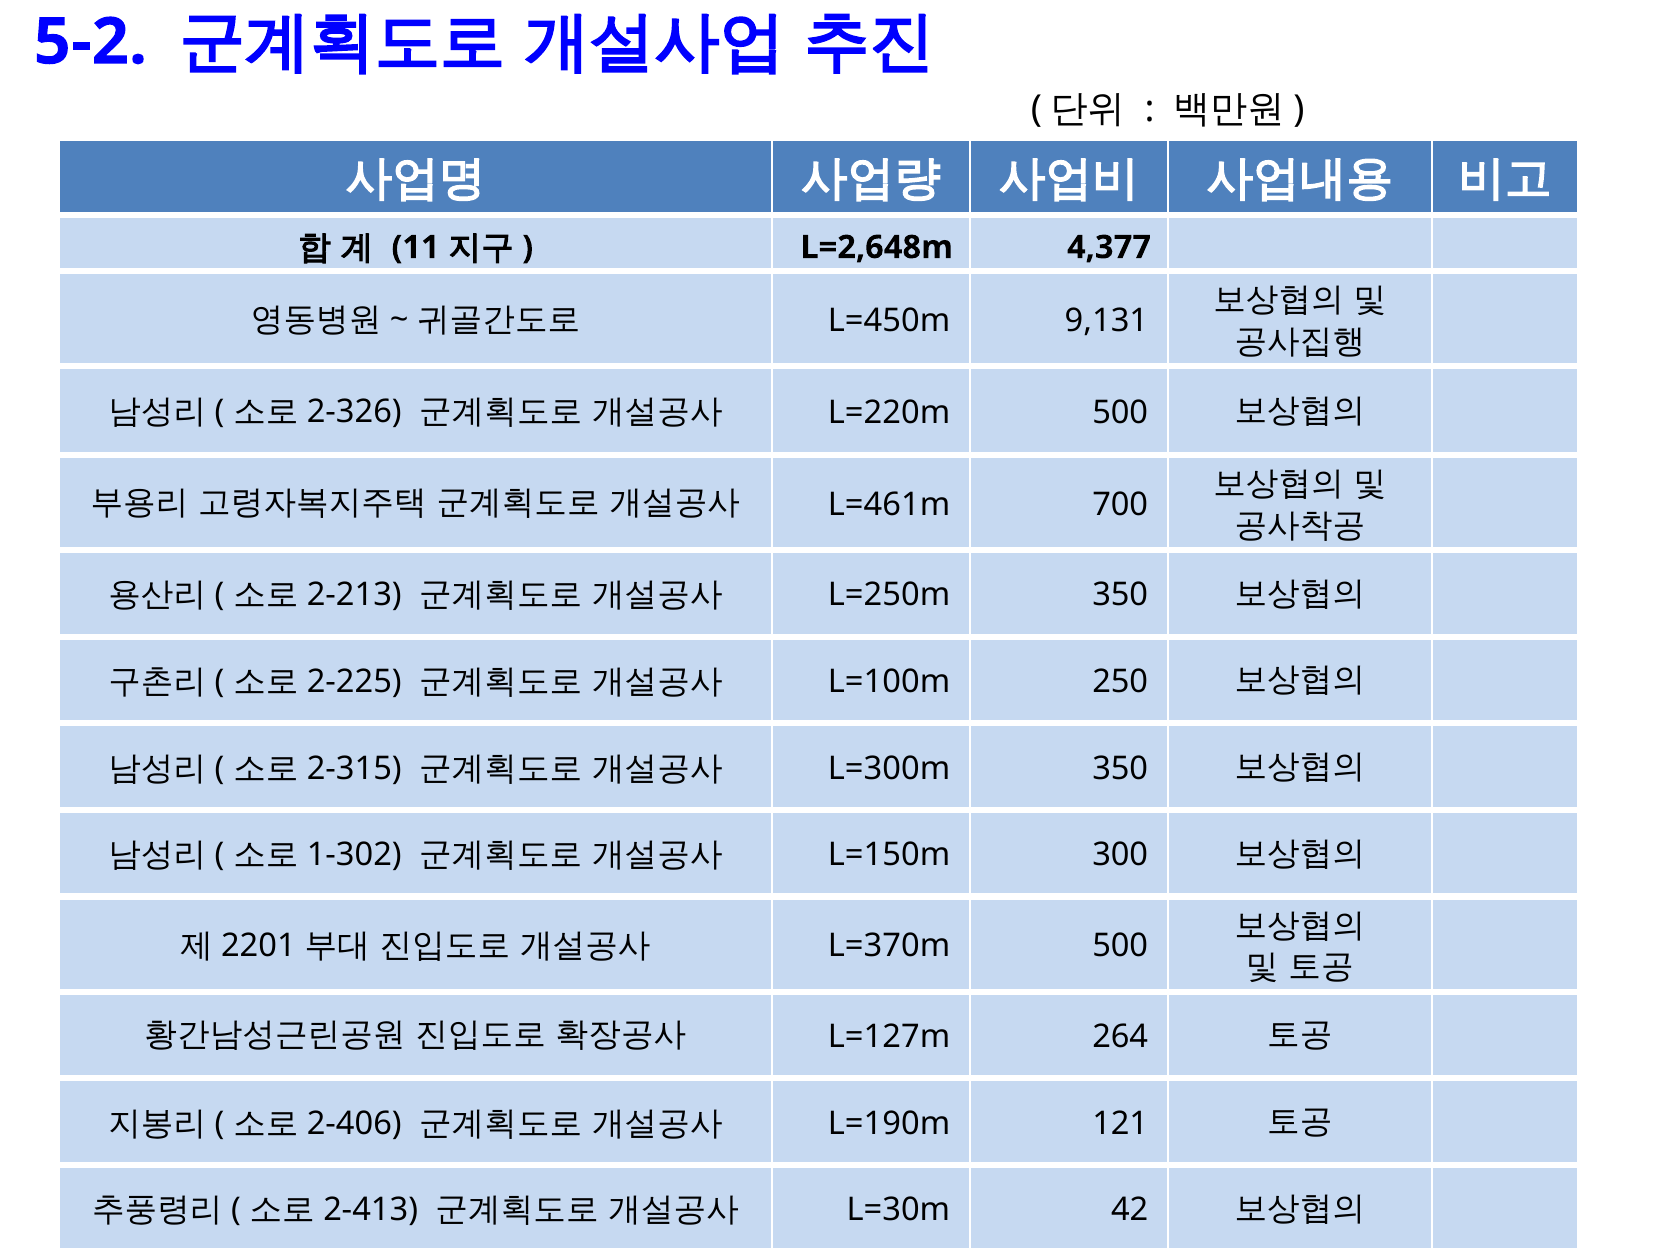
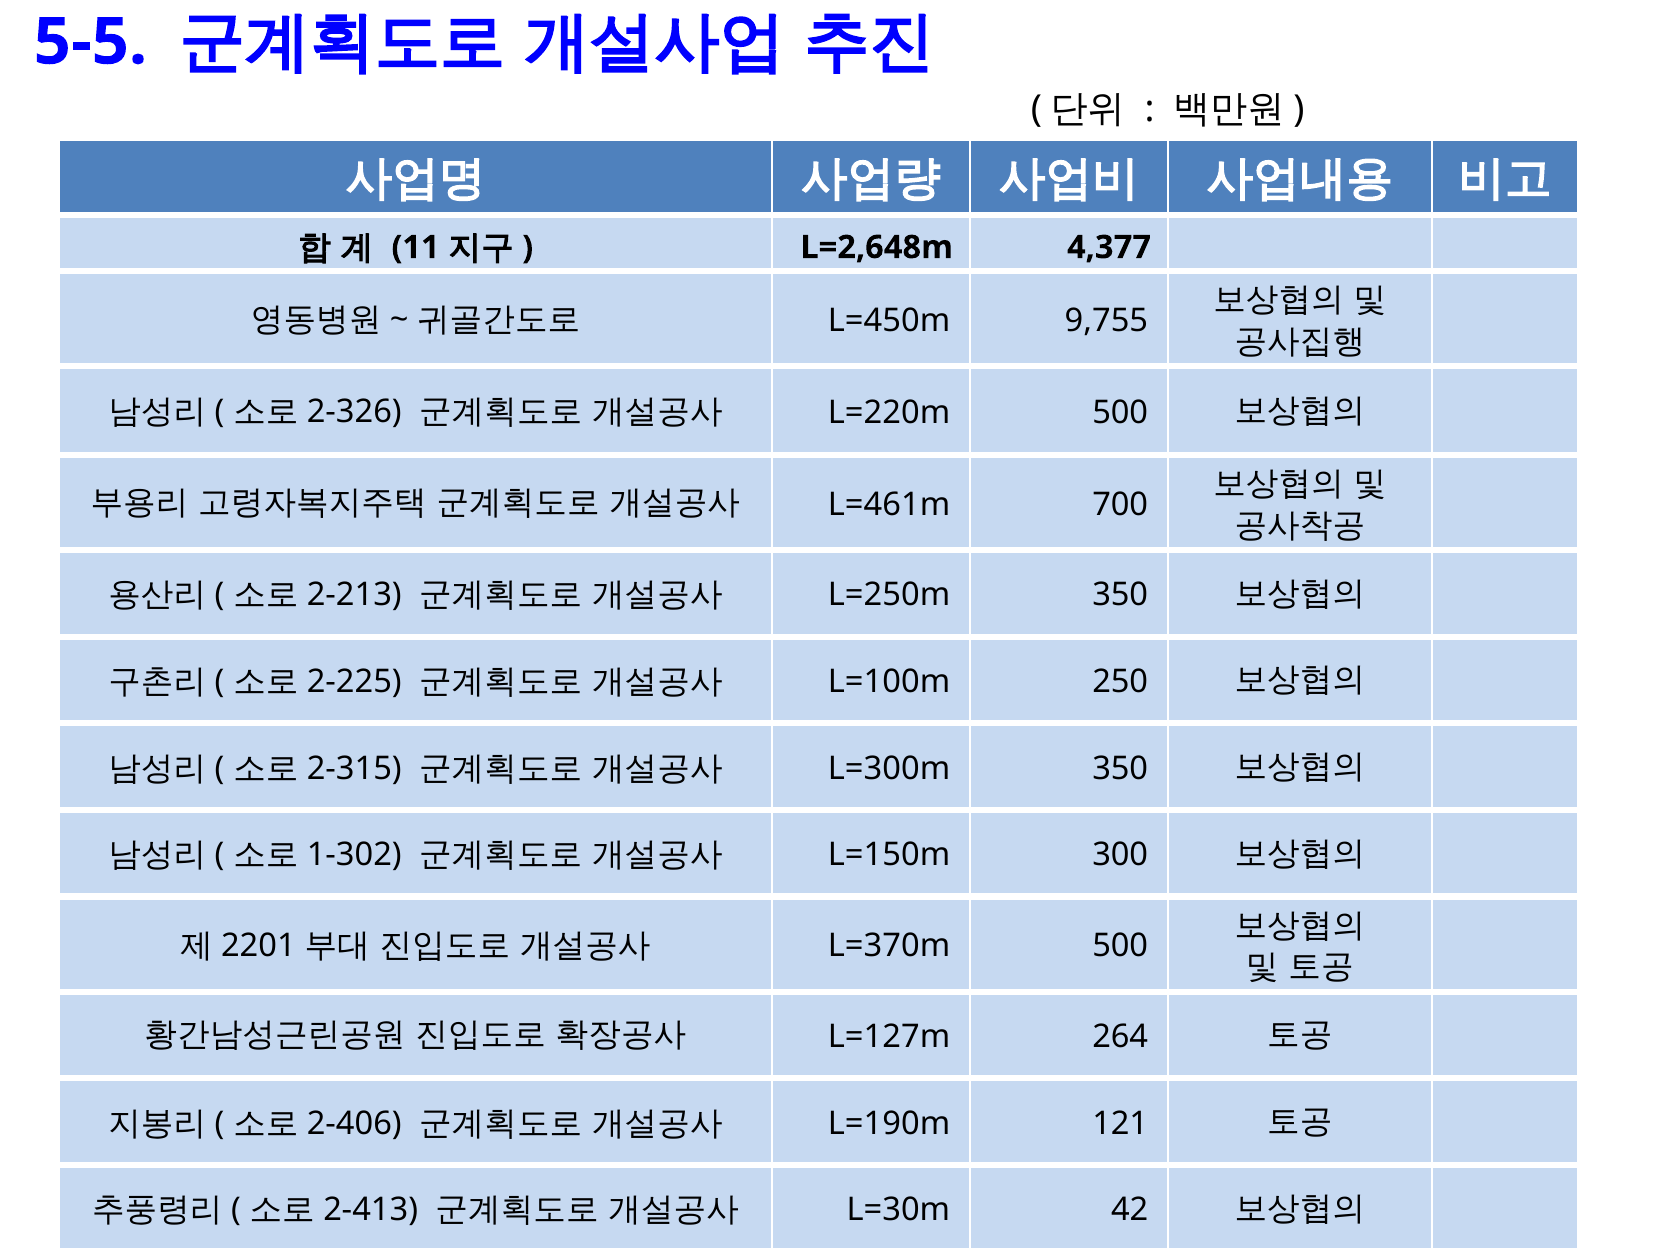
5-2: 5-2 -> 5-5 (90, 42)
9,131: 9,131 -> 9,755 (1106, 320)
